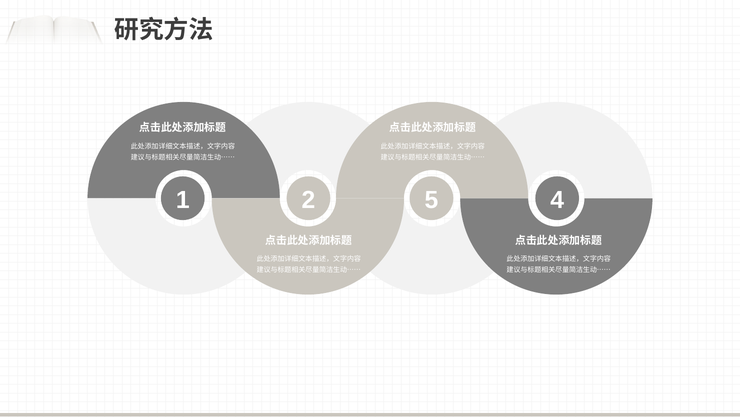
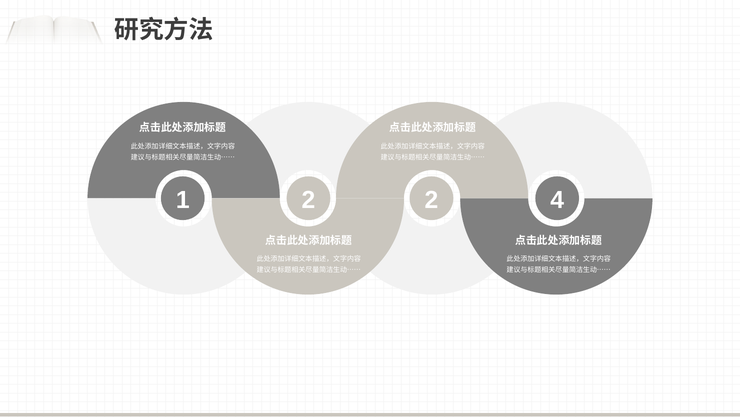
2 5: 5 -> 2 (431, 200)
